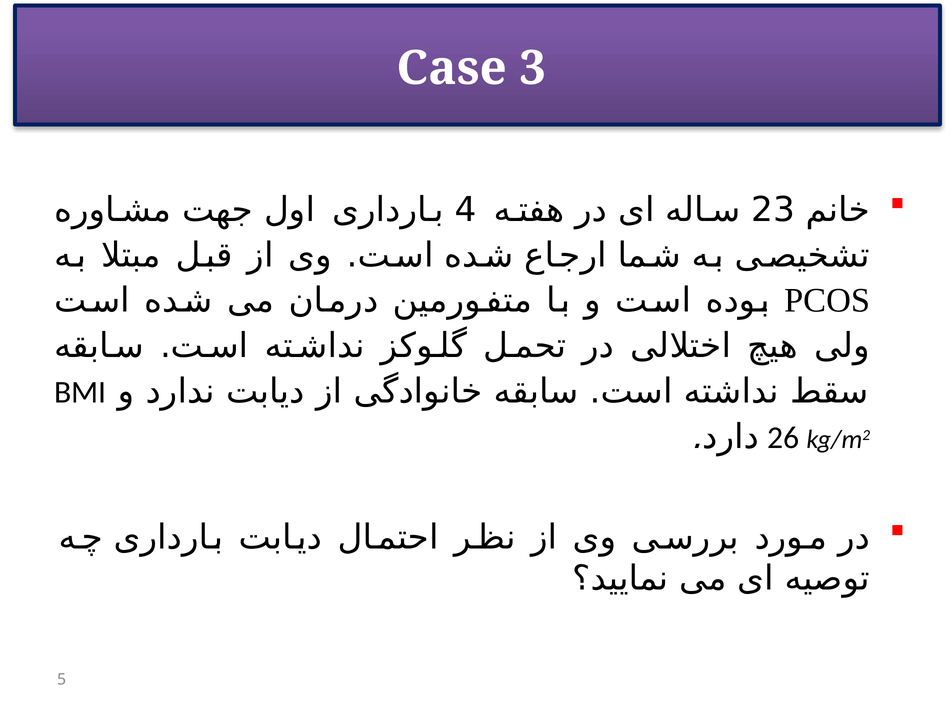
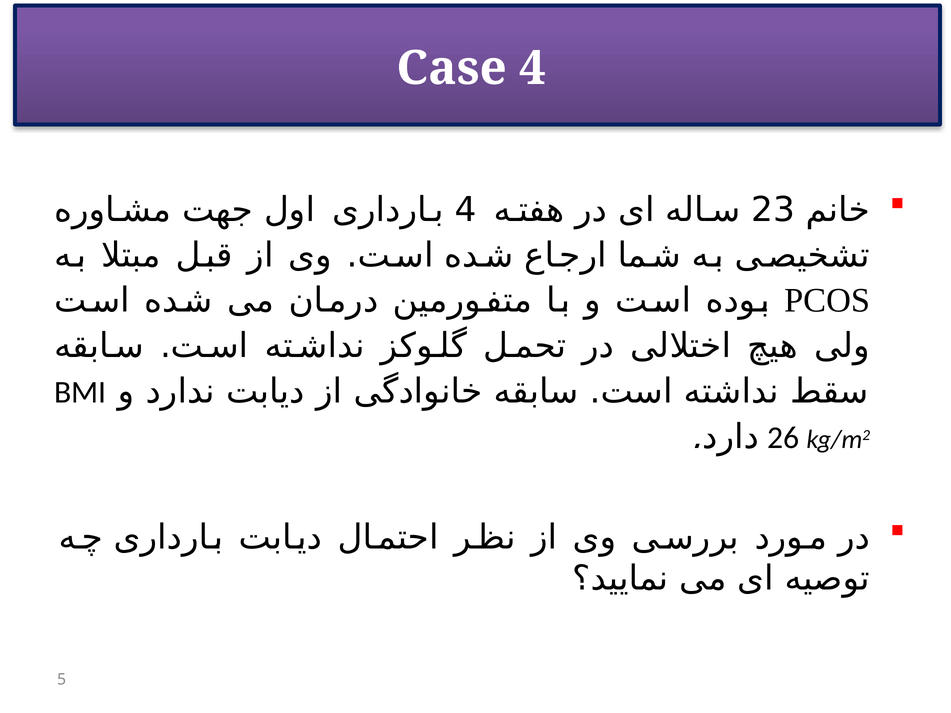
Case 3: 3 -> 4 (532, 68)
